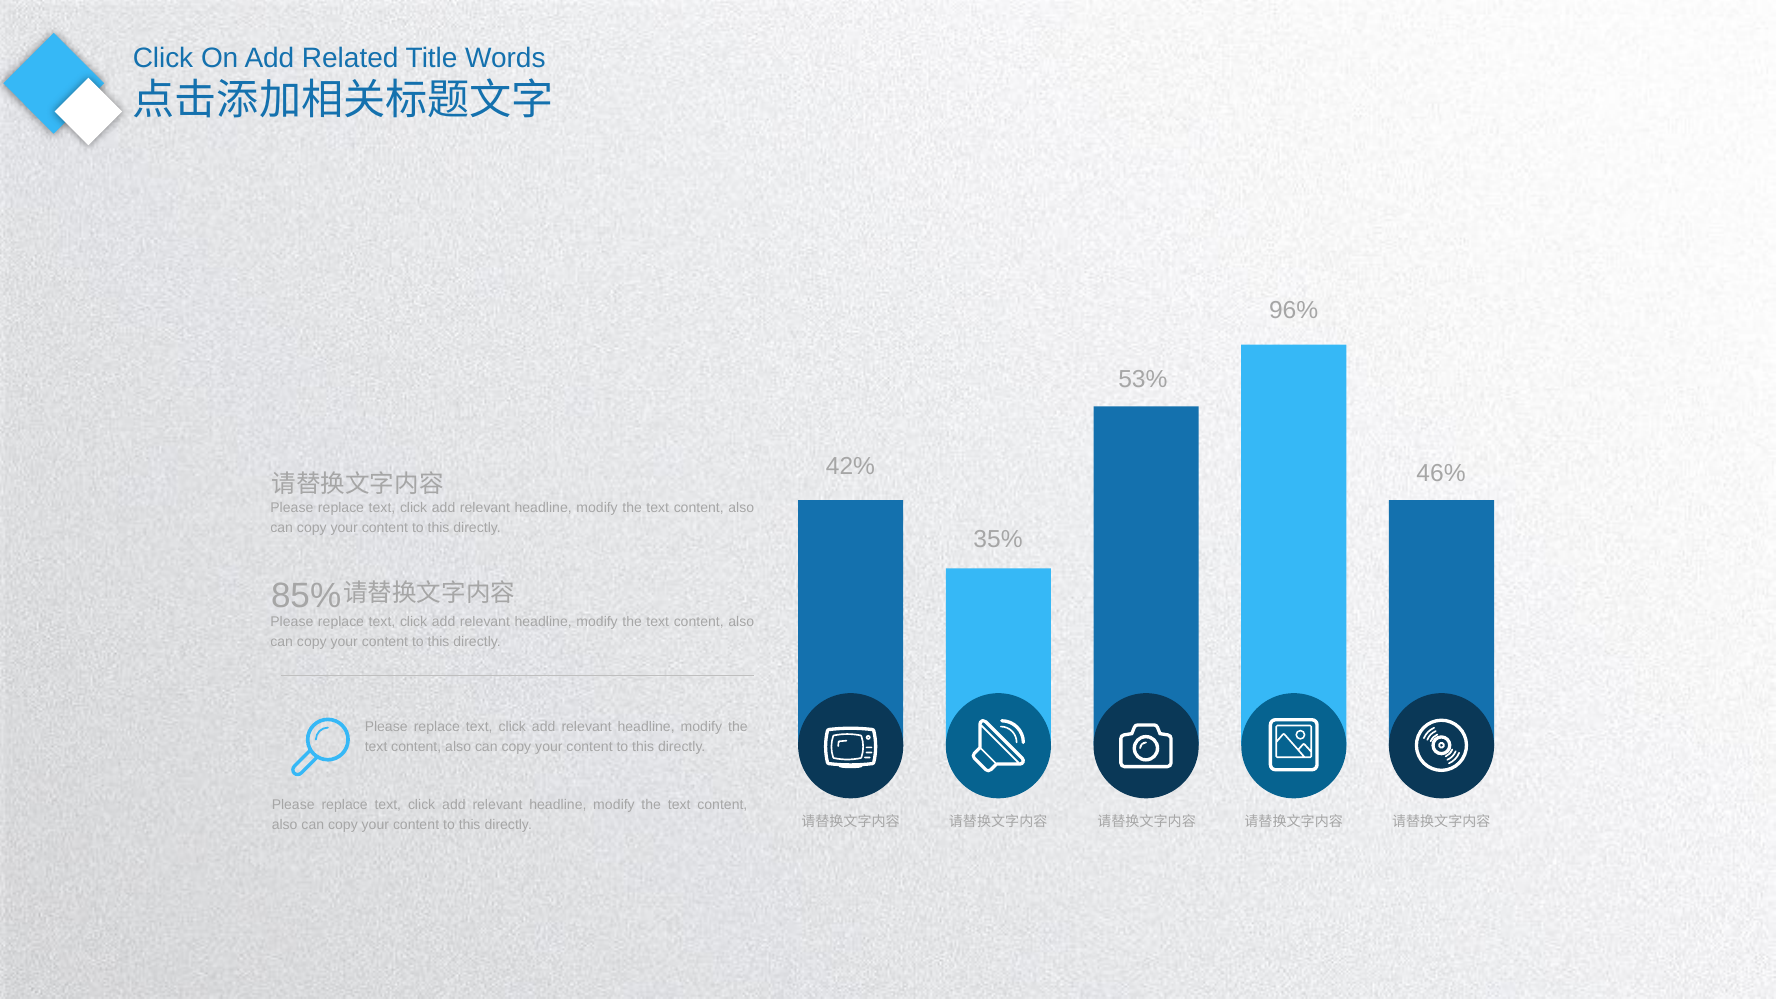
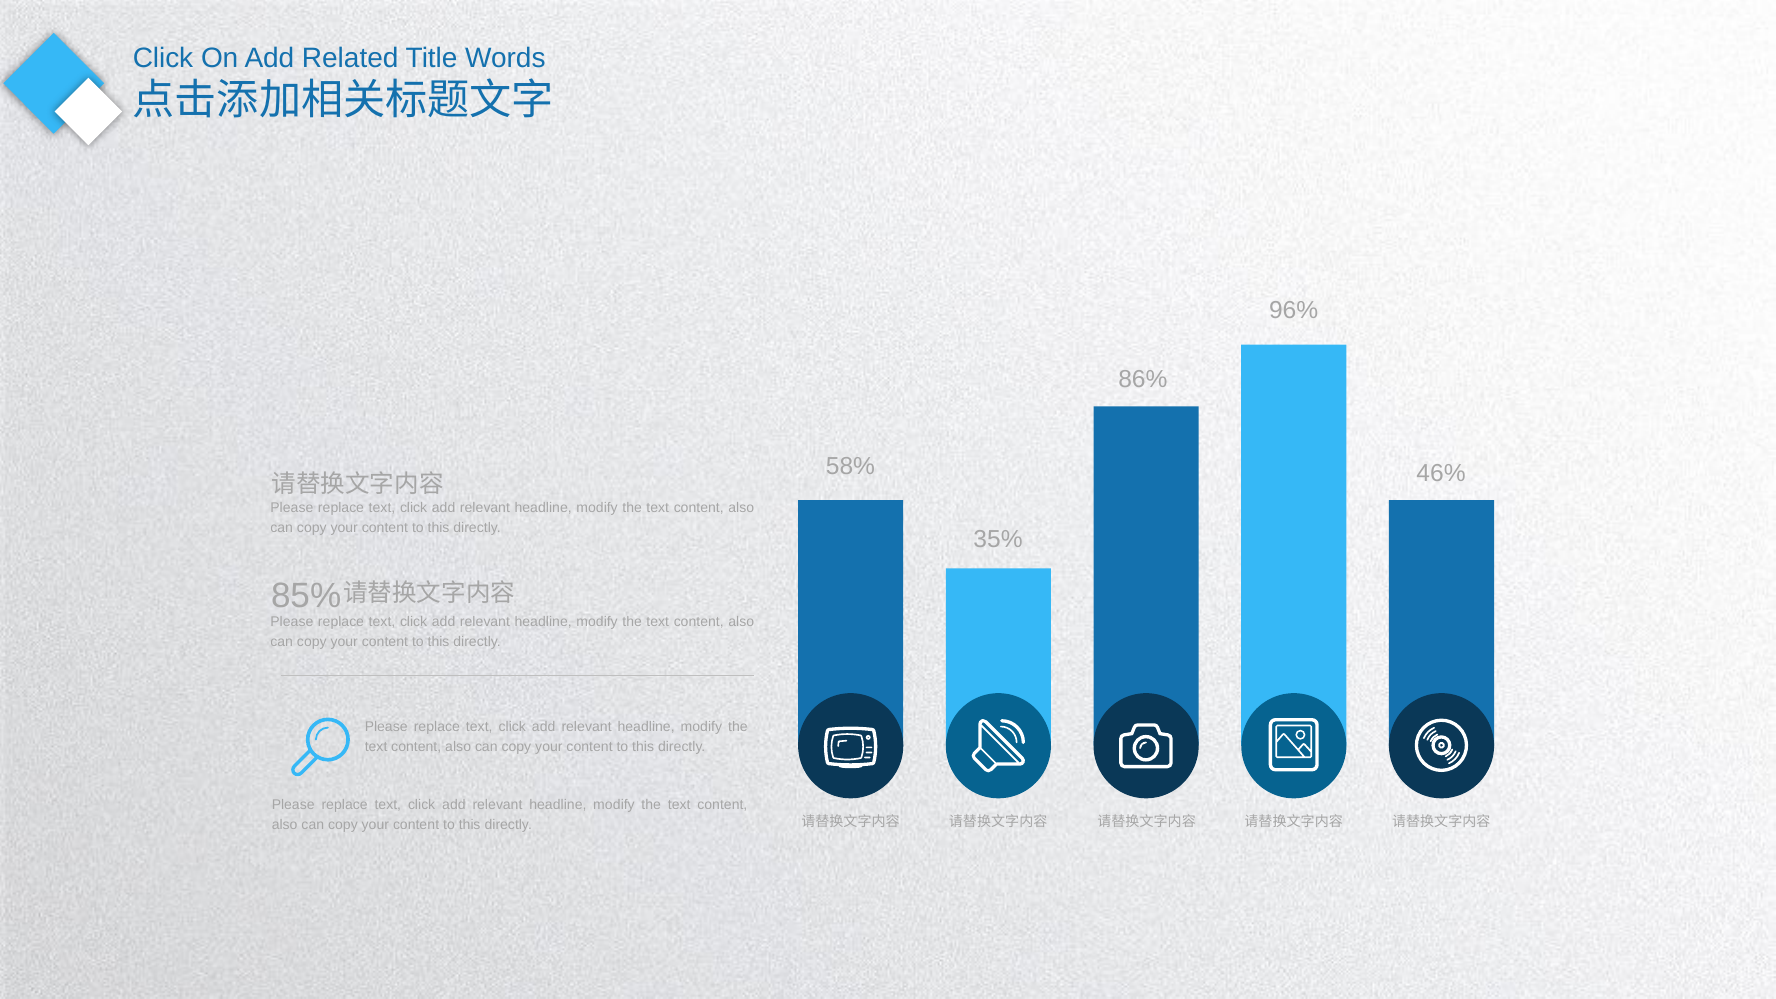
53%: 53% -> 86% (1143, 380)
42%: 42% -> 58% (850, 466)
